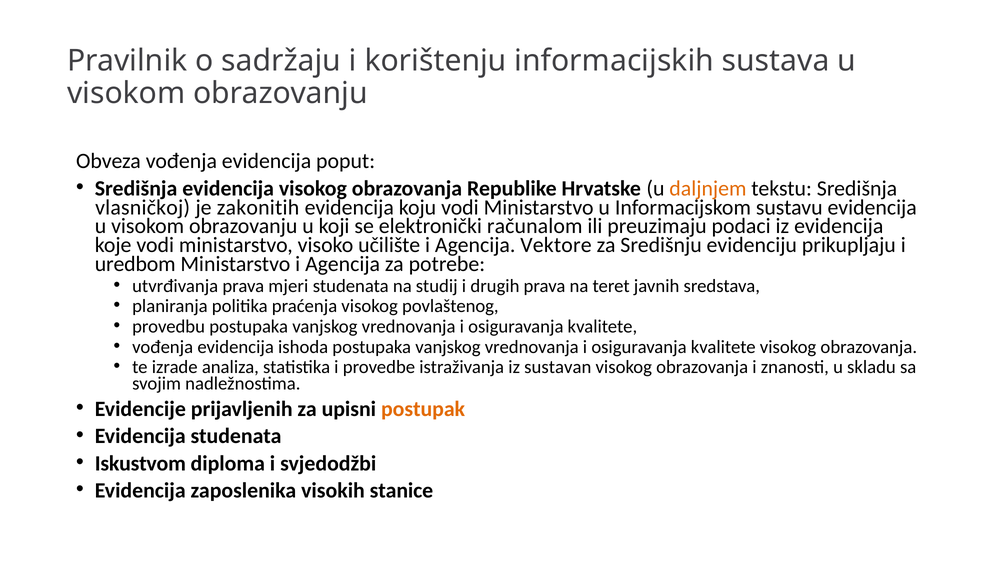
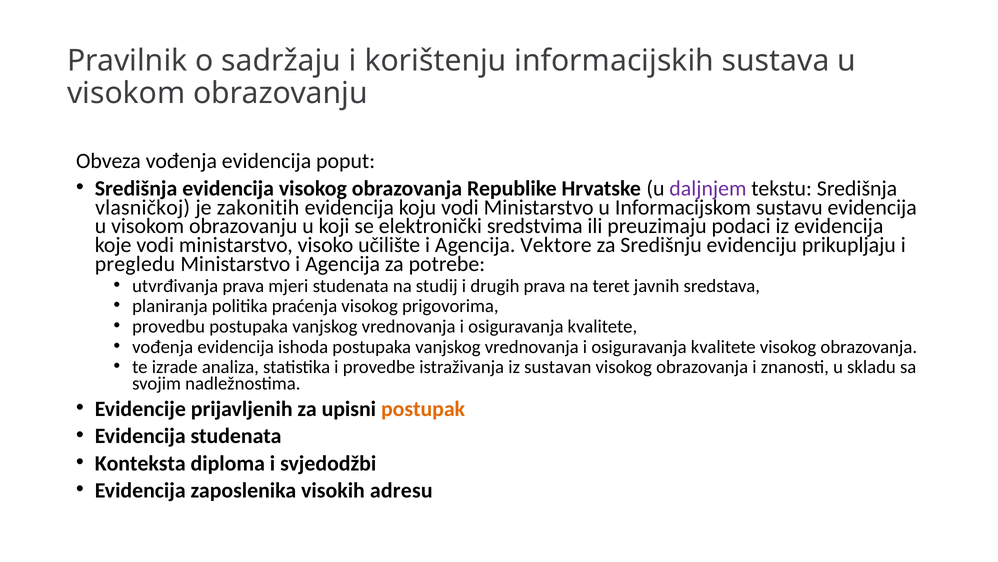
daljnjem colour: orange -> purple (708, 188)
računalom: računalom -> sredstvima (535, 226)
uredbom: uredbom -> pregledu (135, 264)
povlaštenog: povlaštenog -> prigovorima (450, 306)
Iskustvom: Iskustvom -> Konteksta (140, 463)
stanice: stanice -> adresu (401, 490)
